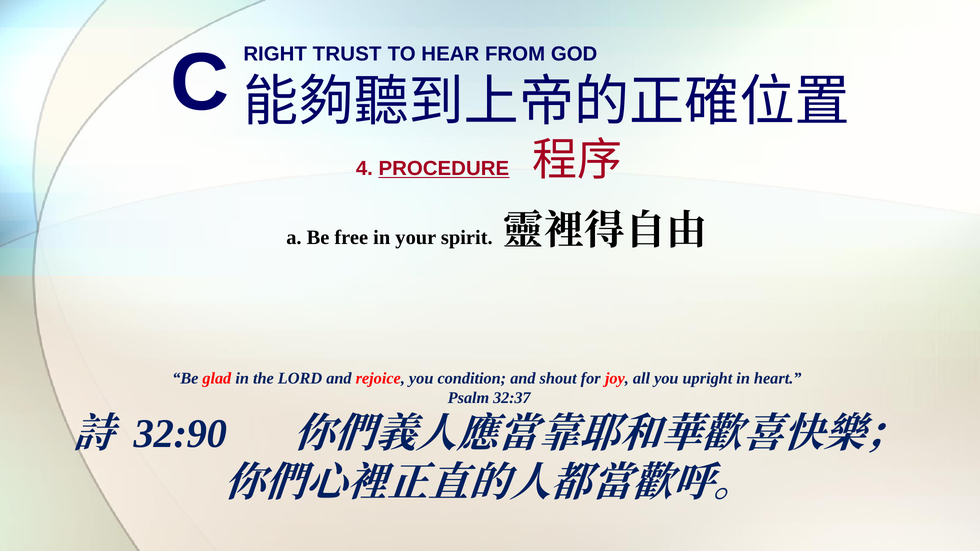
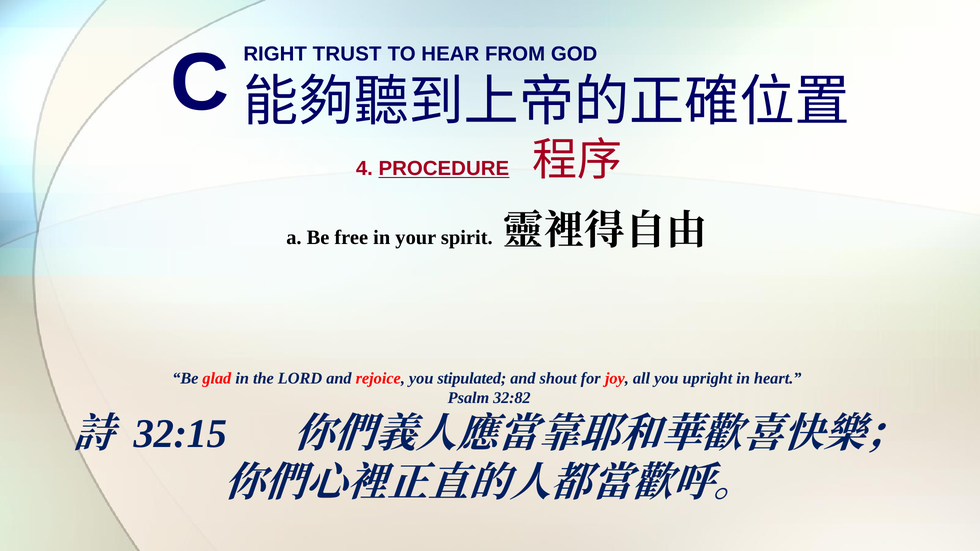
condition: condition -> stipulated (472, 378)
32:37: 32:37 -> 32:82 (512, 398)
32:90: 32:90 -> 32:15 (180, 434)
